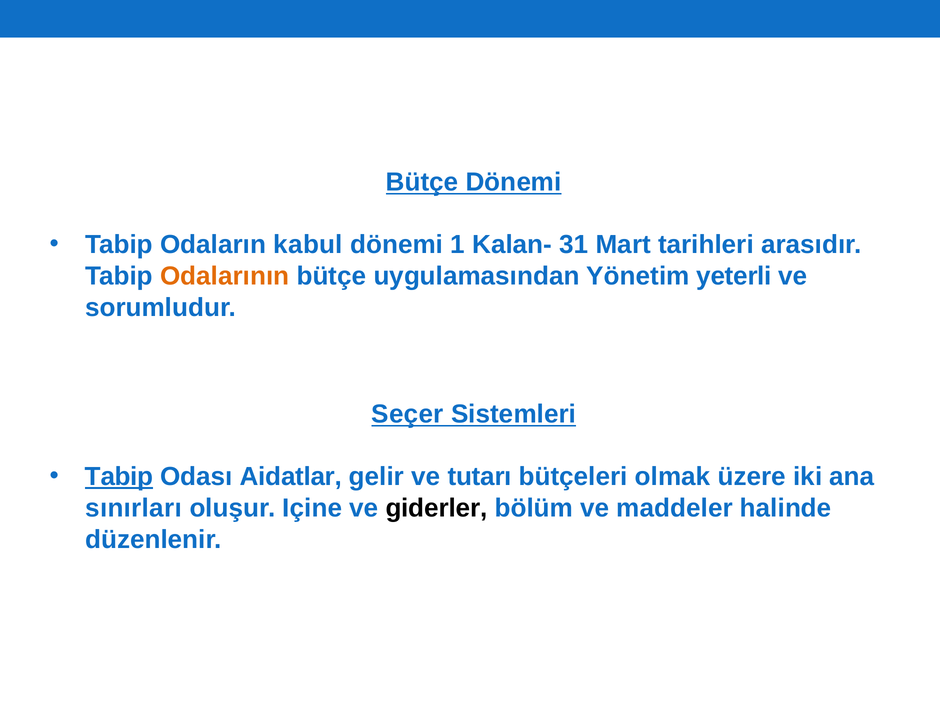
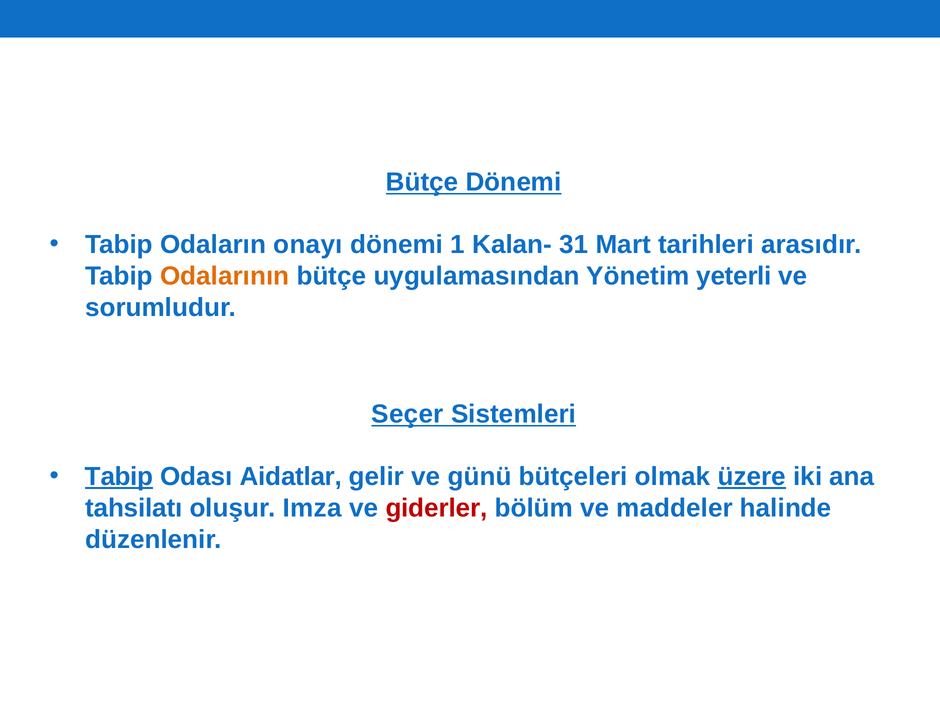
kabul: kabul -> onayı (308, 245)
tutarı: tutarı -> günü (480, 477)
üzere underline: none -> present (752, 477)
sınırları: sınırları -> tahsilatı (134, 508)
Içine: Içine -> Imza (312, 508)
giderler colour: black -> red (437, 508)
